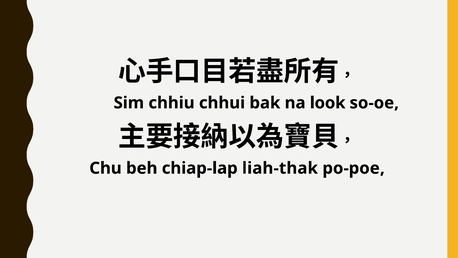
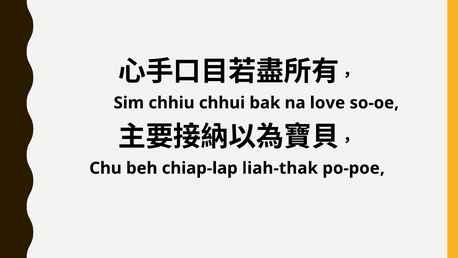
look: look -> love (327, 103)
